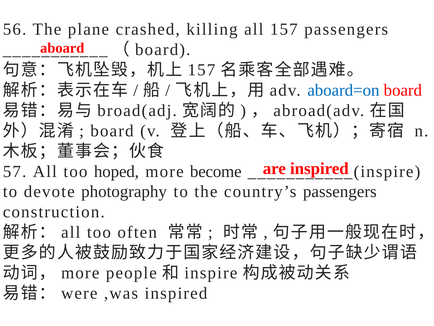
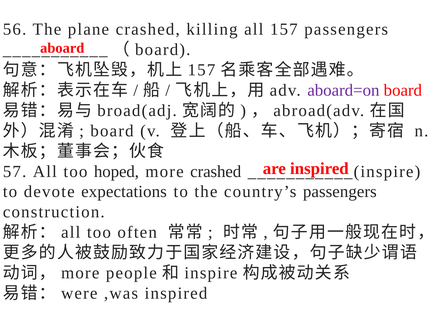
aboard=on colour: blue -> purple (343, 90)
more become: become -> crashed (216, 171)
photography: photography -> expectations (124, 191)
